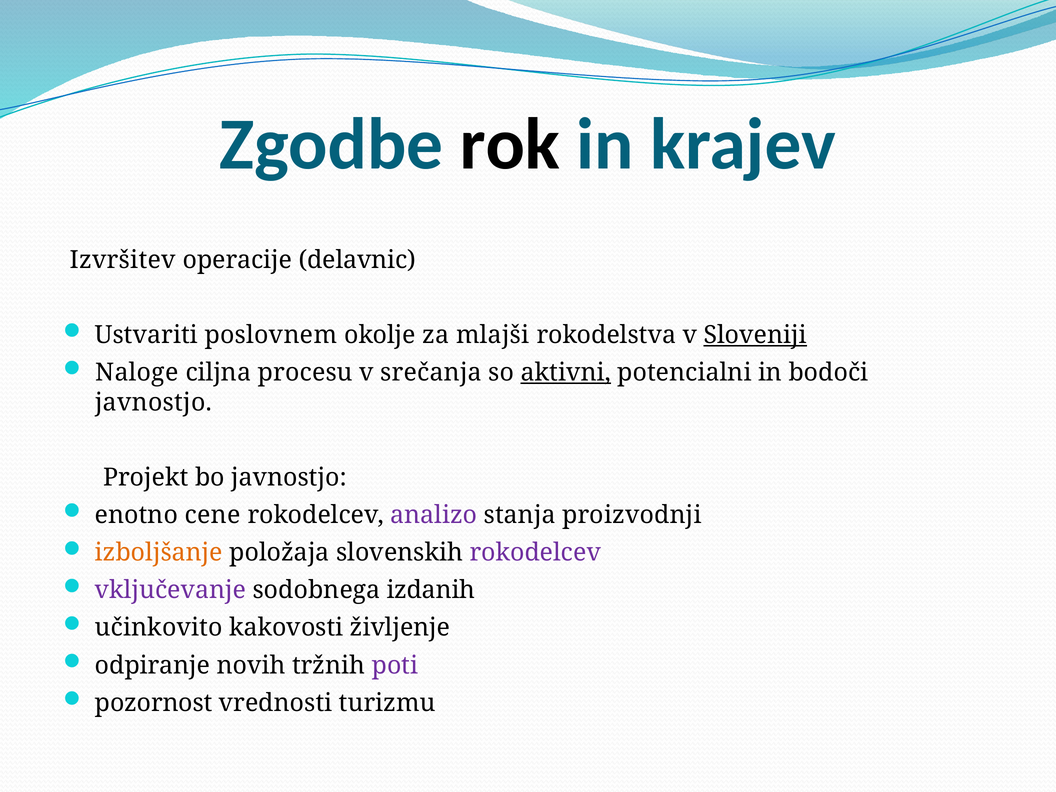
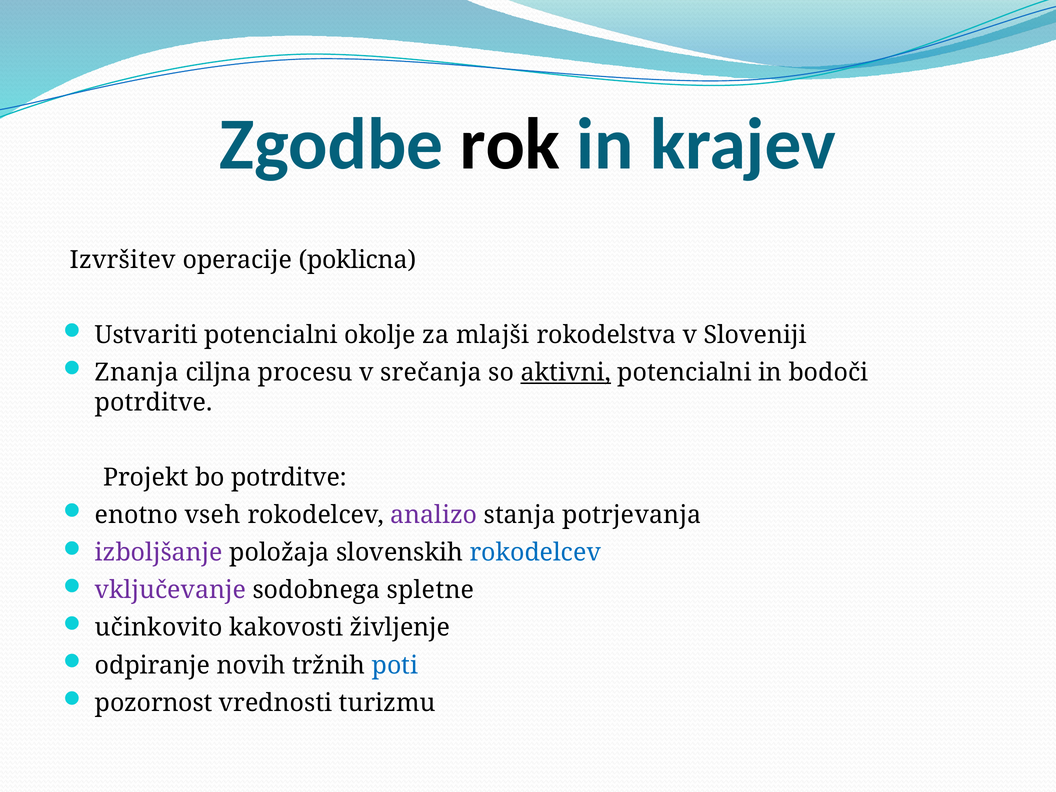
delavnic: delavnic -> poklicna (357, 260)
Ustvariti poslovnem: poslovnem -> potencialni (271, 335)
Sloveniji underline: present -> none (755, 335)
Naloge: Naloge -> Znanja (137, 373)
javnostjo: javnostjo -> potrditve (154, 402)
bo javnostjo: javnostjo -> potrditve (289, 478)
cene: cene -> vseh (213, 515)
proizvodnji: proizvodnji -> potrjevanja (632, 515)
izboljšanje colour: orange -> purple (159, 553)
rokodelcev colour: purple -> blue (535, 553)
izdanih: izdanih -> spletne (431, 590)
poti colour: purple -> blue (395, 665)
